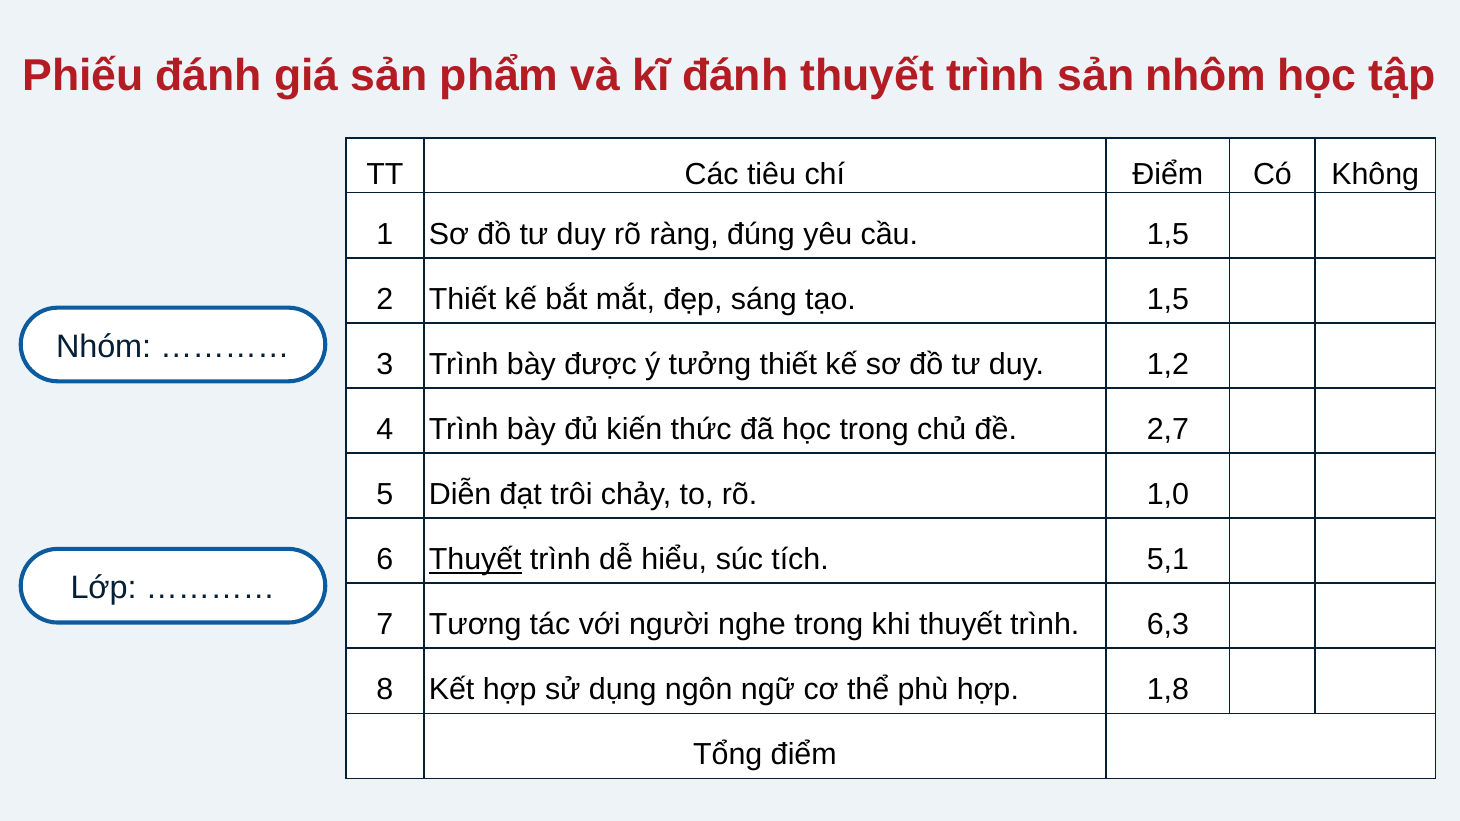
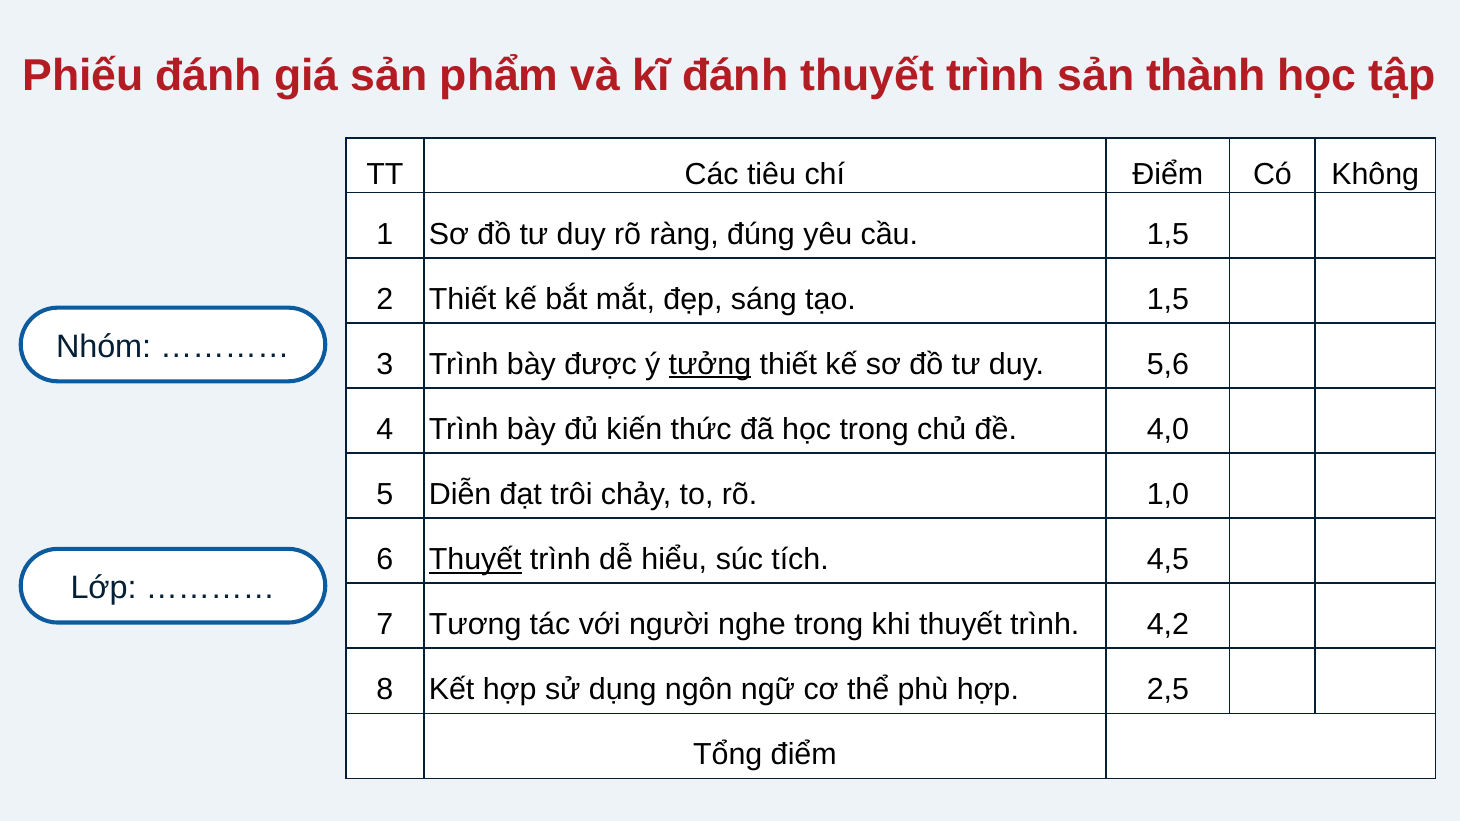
nhôm: nhôm -> thành (1206, 76)
tưởng underline: none -> present (710, 364)
1,2: 1,2 -> 5,6 (1168, 364)
2,7: 2,7 -> 4,0 (1168, 430)
5,1: 5,1 -> 4,5 (1168, 560)
6,3: 6,3 -> 4,2 (1168, 625)
1,8: 1,8 -> 2,5 (1168, 690)
